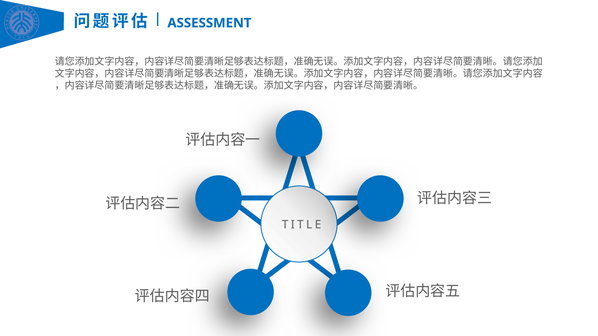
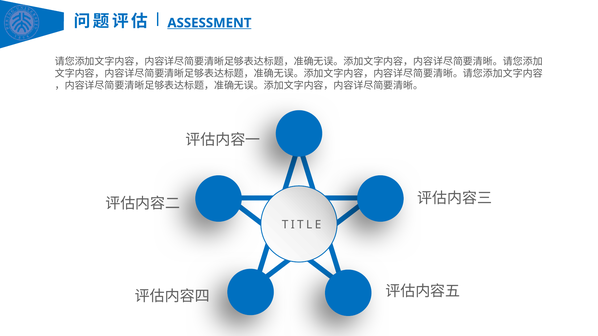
ASSESSMENT underline: none -> present (209, 23)
